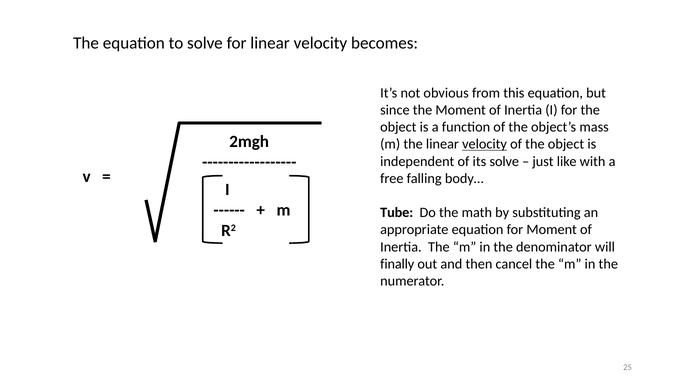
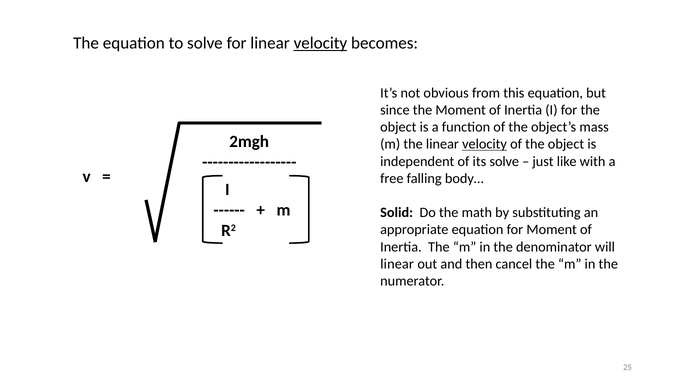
velocity underline: none -> present (320, 43)
Tube: Tube -> Solid (397, 213)
finally: finally -> linear (397, 264)
